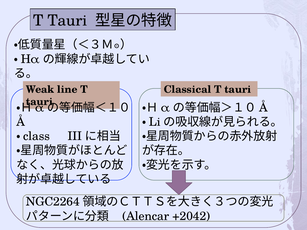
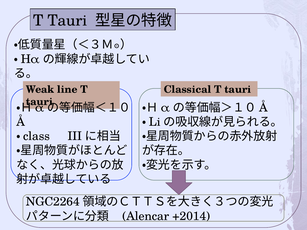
+2042: +2042 -> +2014 (191, 216)
